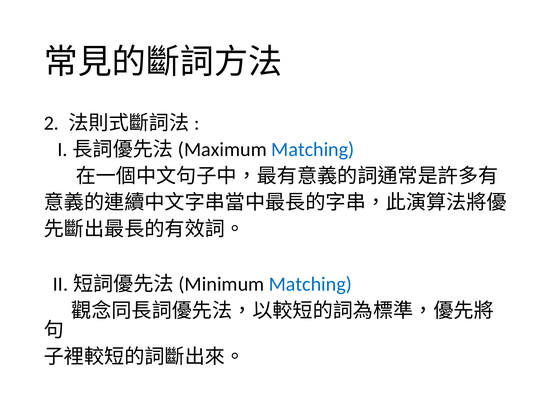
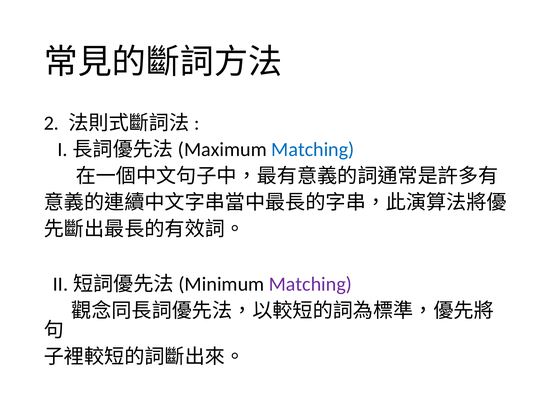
Matching colour: blue -> purple (310, 284)
